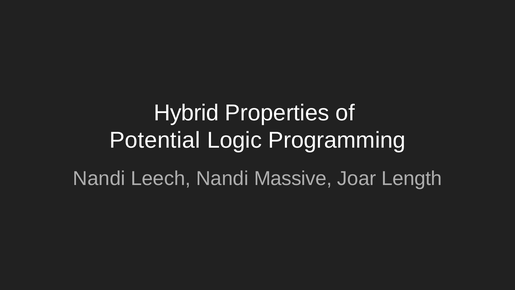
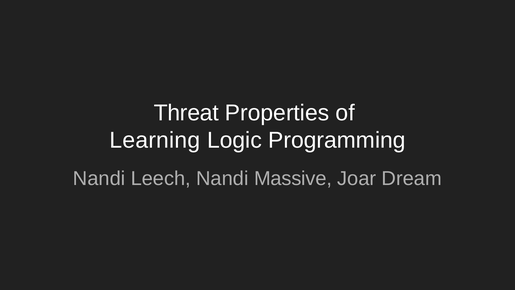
Hybrid: Hybrid -> Threat (186, 113)
Potential: Potential -> Learning (155, 140)
Length: Length -> Dream (412, 178)
